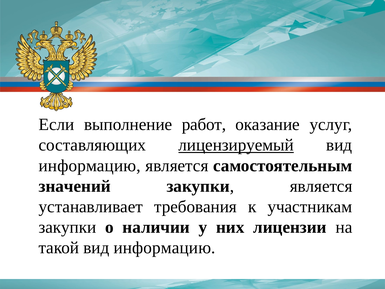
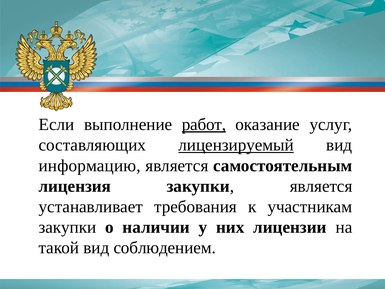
работ underline: none -> present (204, 124)
значений: значений -> лицензия (75, 186)
такой вид информацию: информацию -> соблюдением (165, 248)
